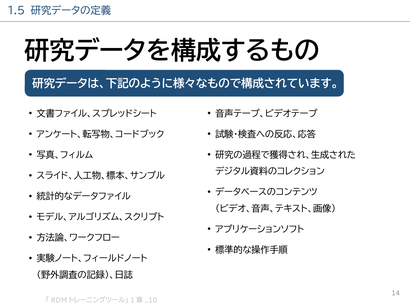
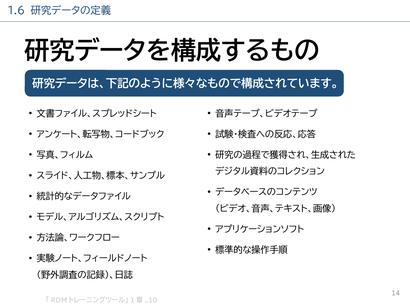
1.5: 1.5 -> 1.6 (16, 11)
